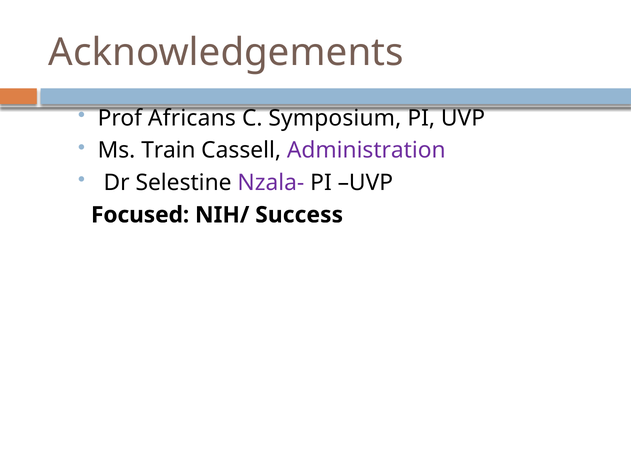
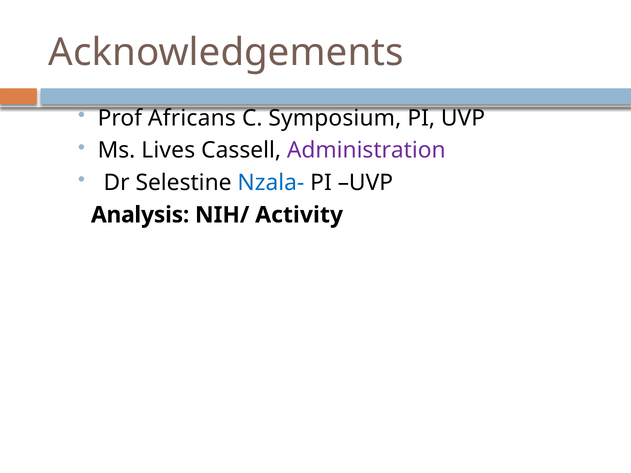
Train: Train -> Lives (168, 151)
Nzala- colour: purple -> blue (271, 183)
Focused: Focused -> Analysis (140, 215)
Success: Success -> Activity (299, 215)
